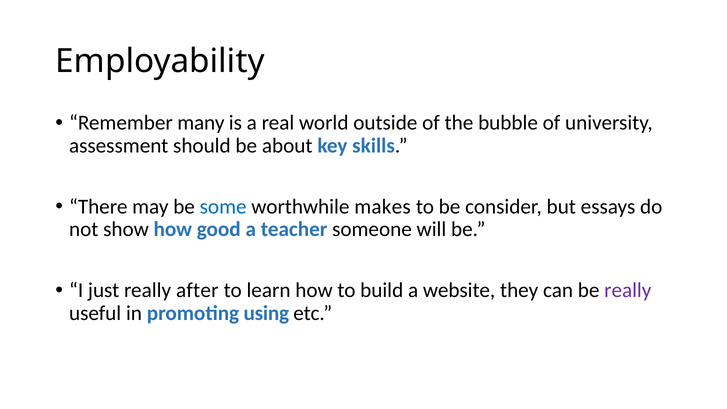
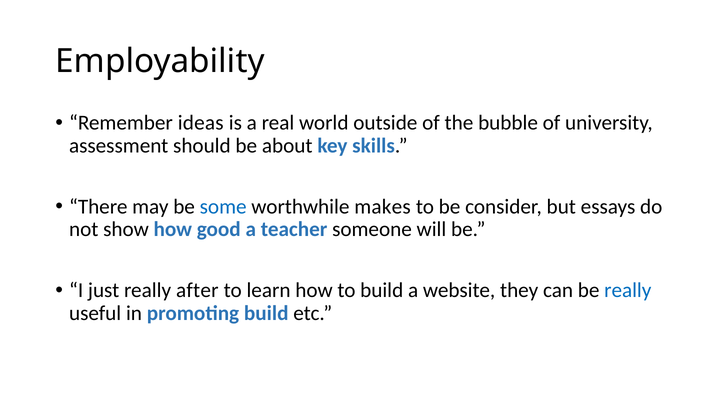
many: many -> ideas (201, 123)
really colour: purple -> blue (628, 290)
promoting using: using -> build (266, 313)
